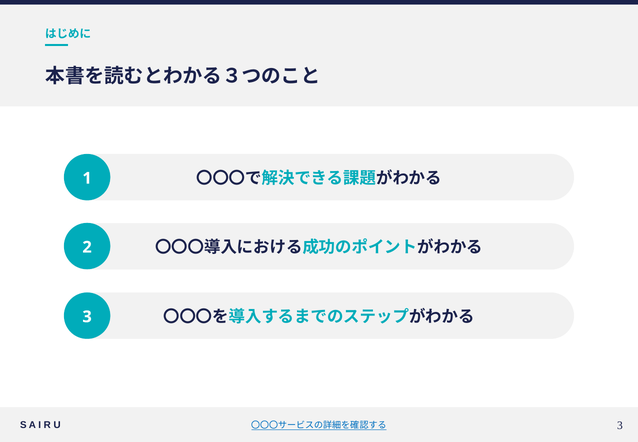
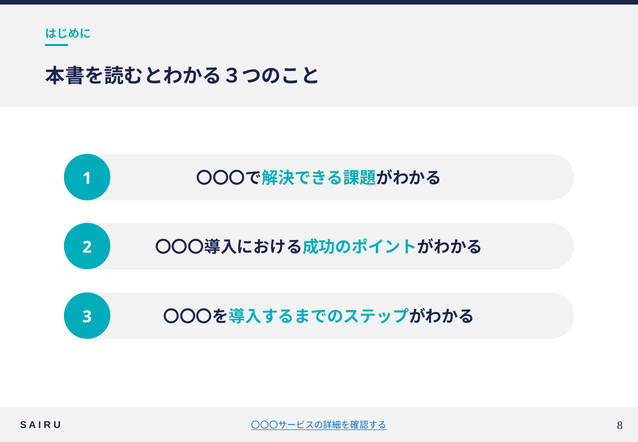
3: 3 -> 8 (620, 425)
